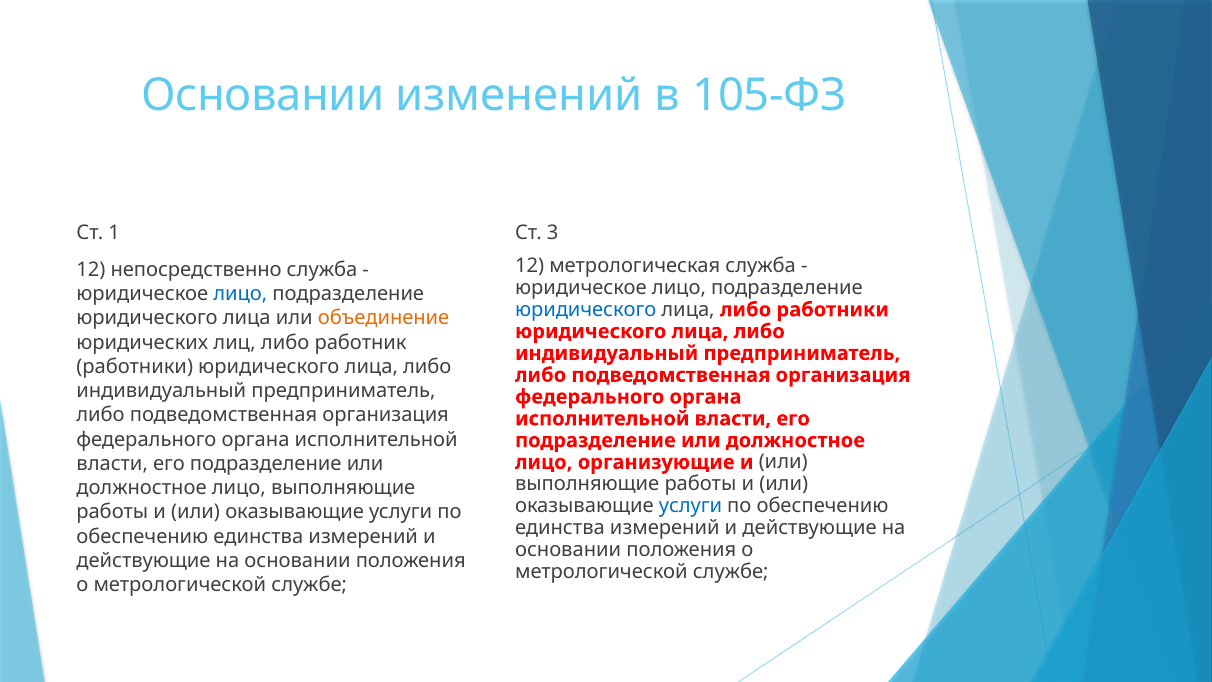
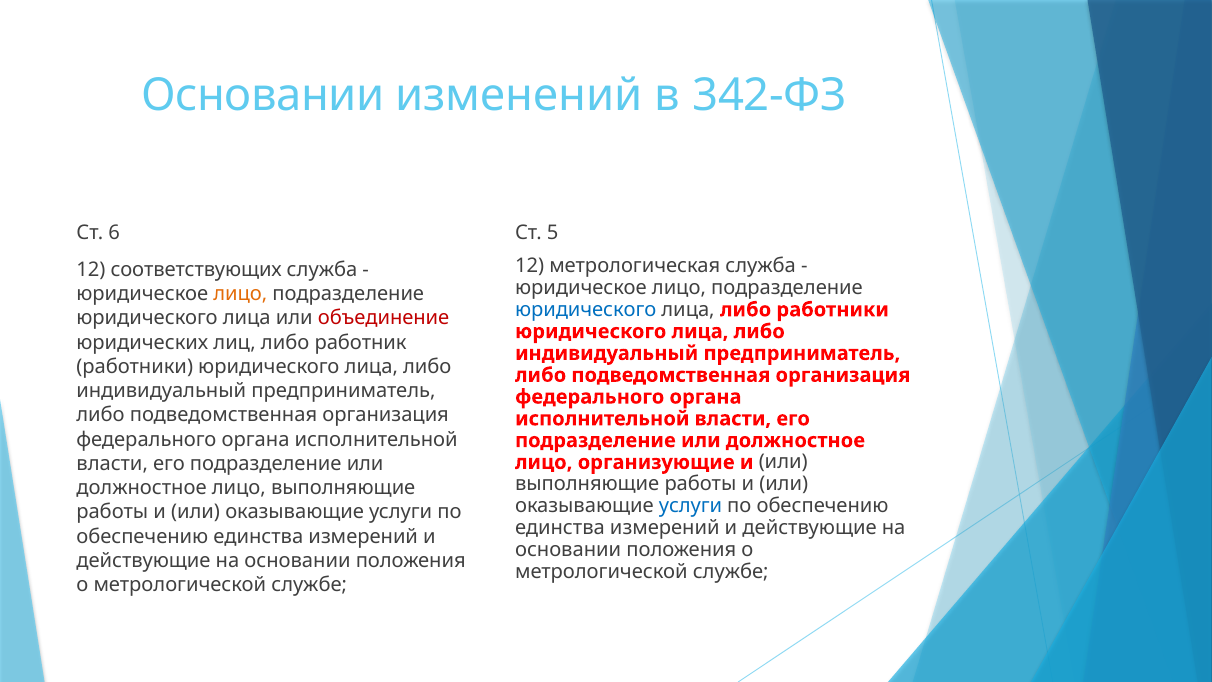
105-ФЗ: 105-ФЗ -> 342-ФЗ (770, 96)
1: 1 -> 6 (114, 233)
3: 3 -> 5 (553, 233)
непосредственно: непосредственно -> соответствующих (196, 270)
лицо colour: blue -> orange (240, 294)
объединение colour: orange -> red (384, 318)
